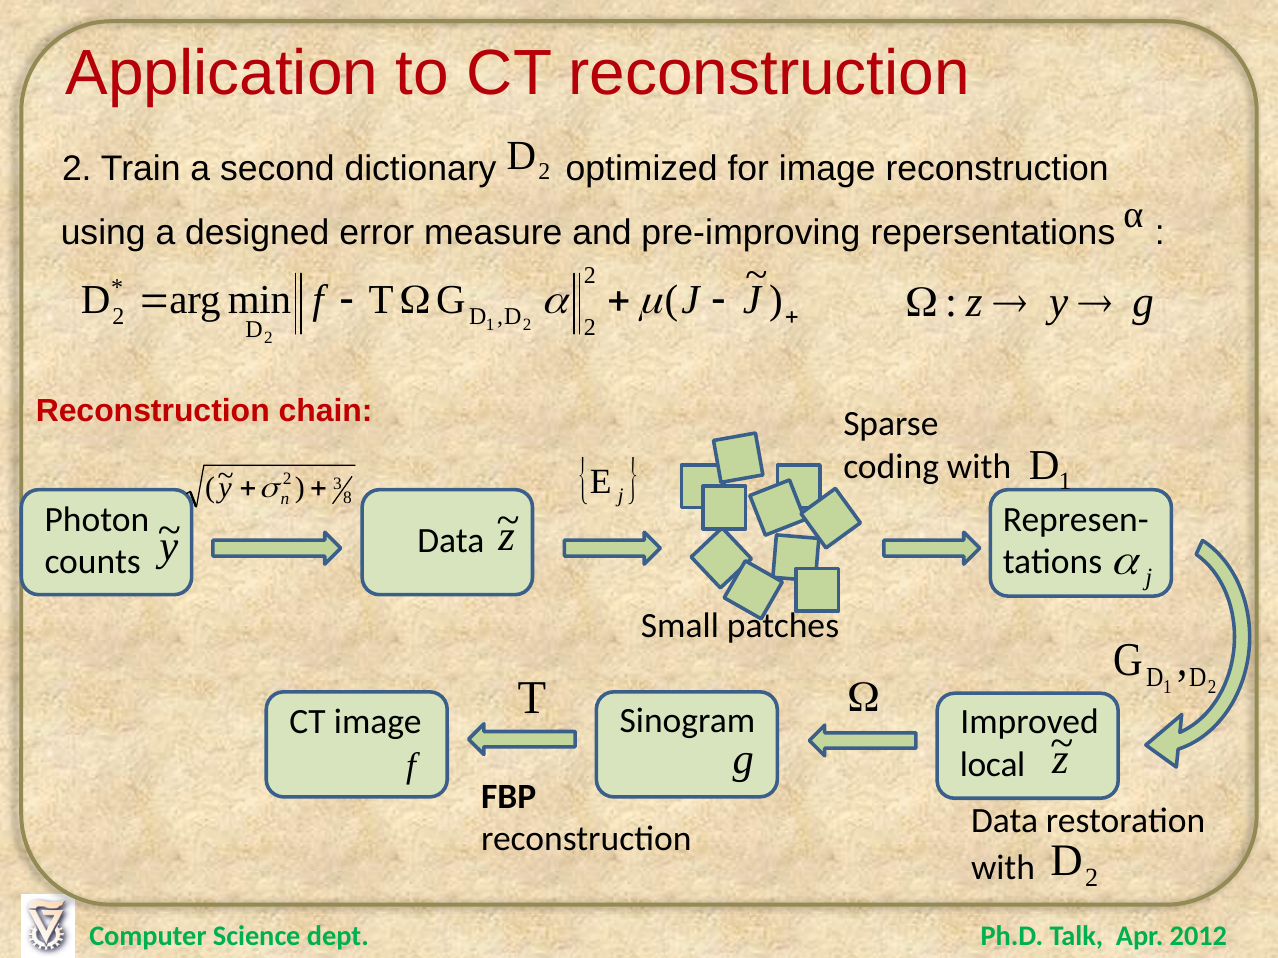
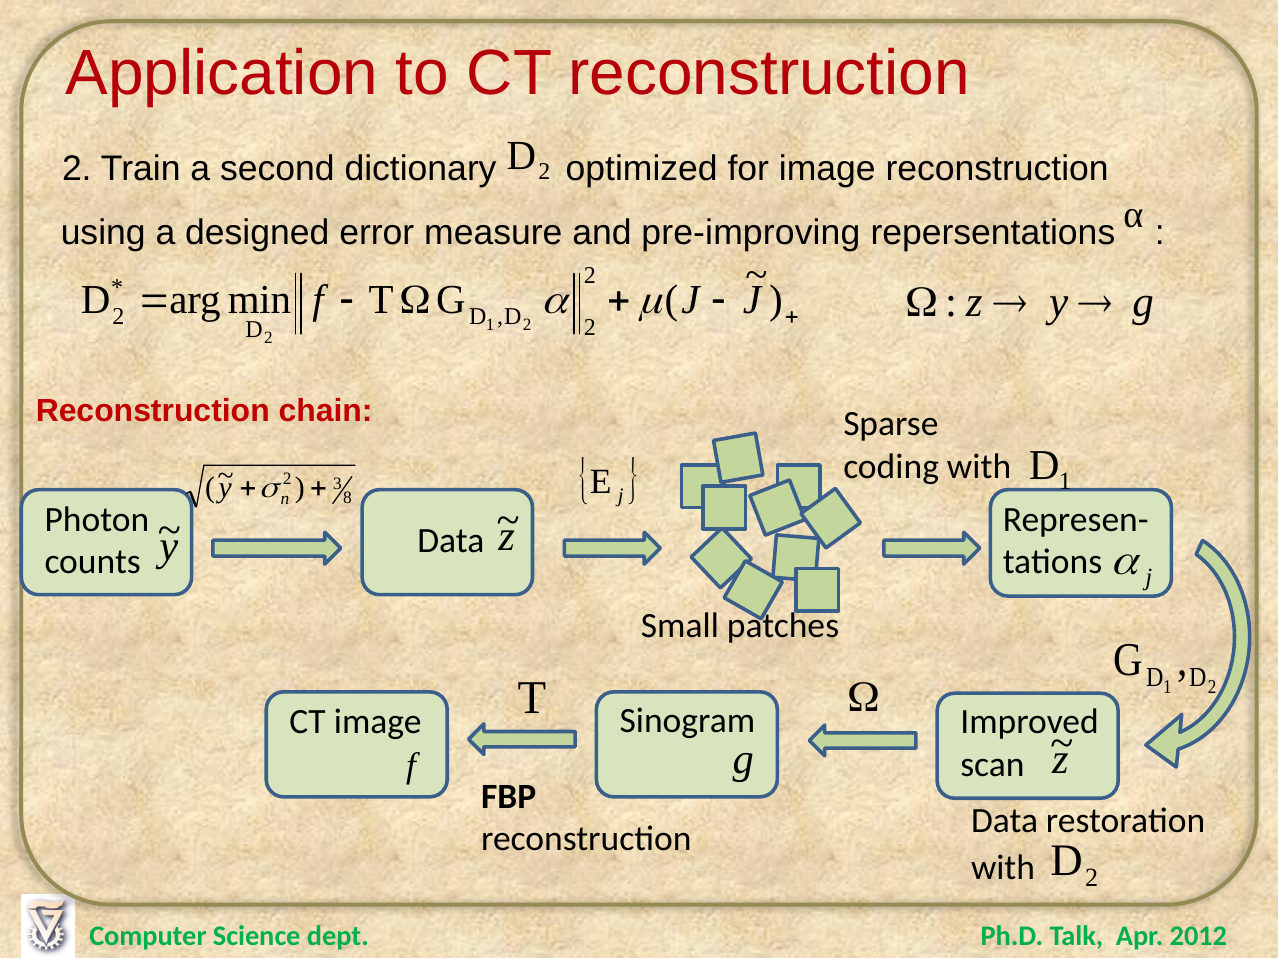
local: local -> scan (992, 765)
